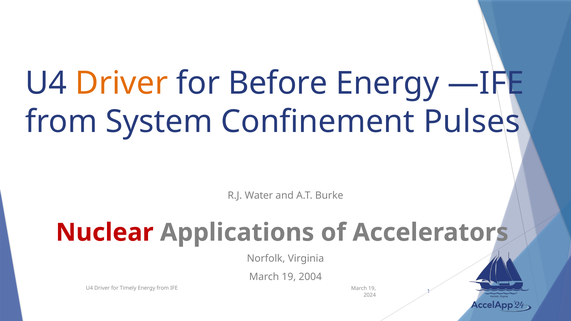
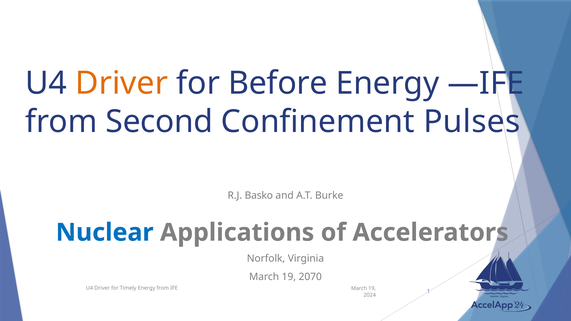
System: System -> Second (159, 122)
Water: Water -> Basko (259, 196)
Nuclear colour: red -> blue (105, 233)
2004: 2004 -> 2070 (310, 277)
